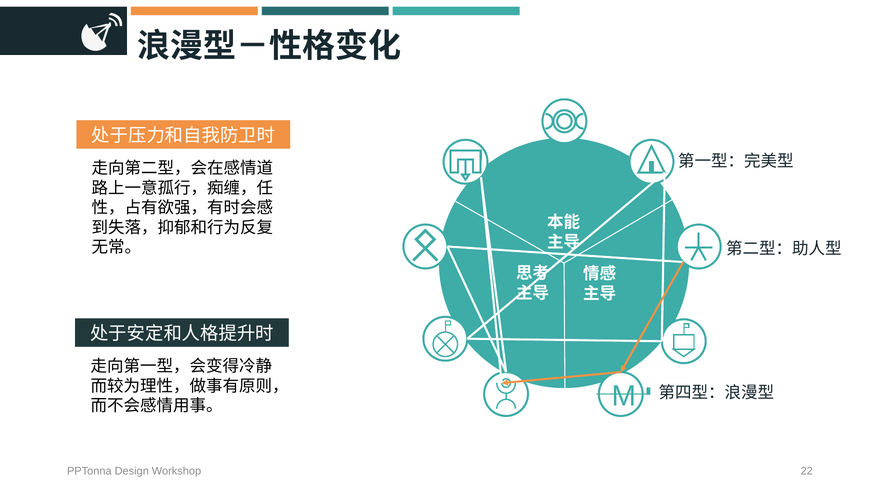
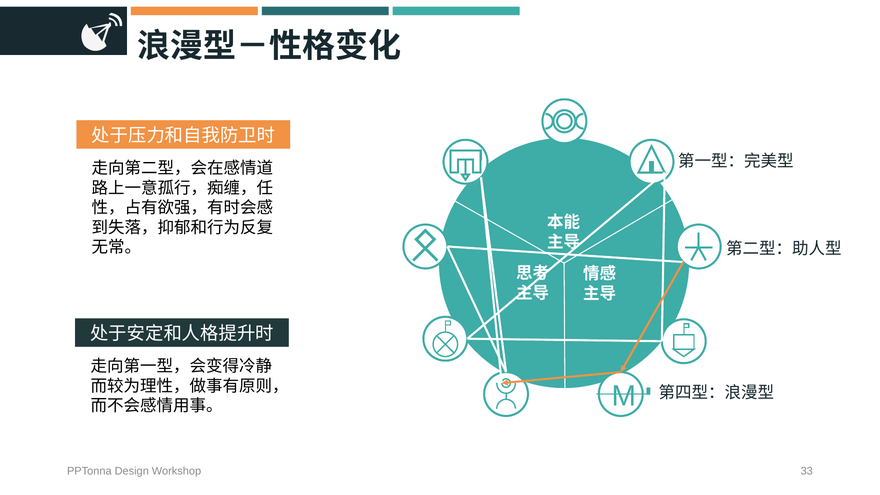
22: 22 -> 33 (807, 471)
